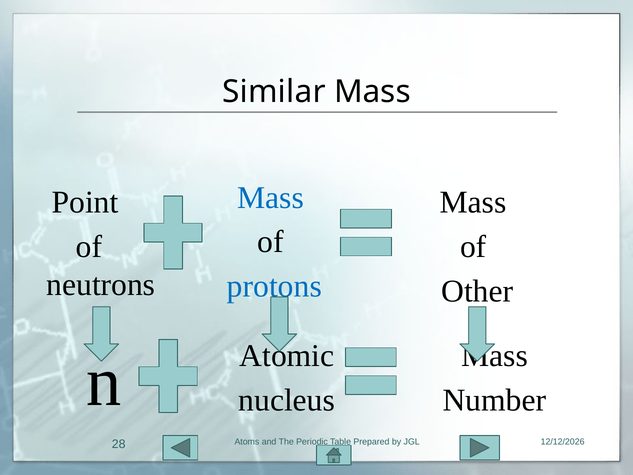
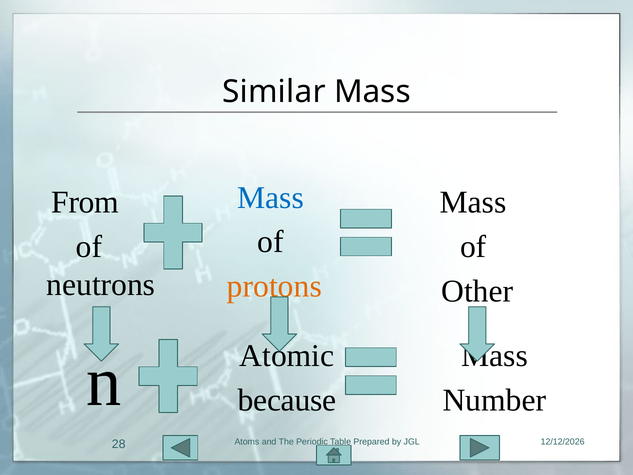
Point: Point -> From (85, 202)
protons colour: blue -> orange (274, 286)
nucleus: nucleus -> because (287, 400)
